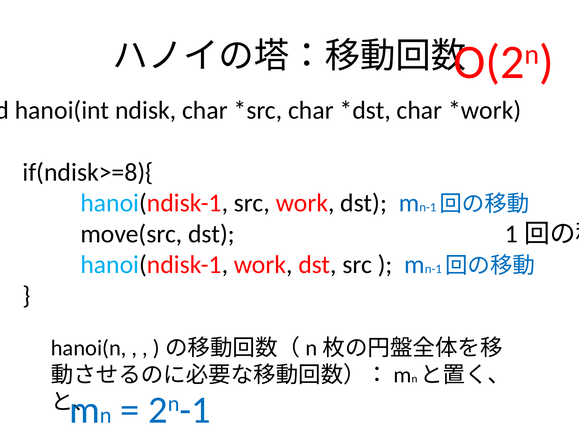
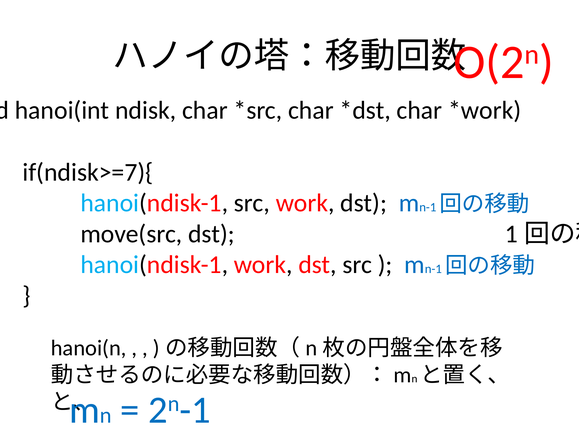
if(ndisk>=8){: if(ndisk>=8){ -> if(ndisk>=7){ (88, 172)
